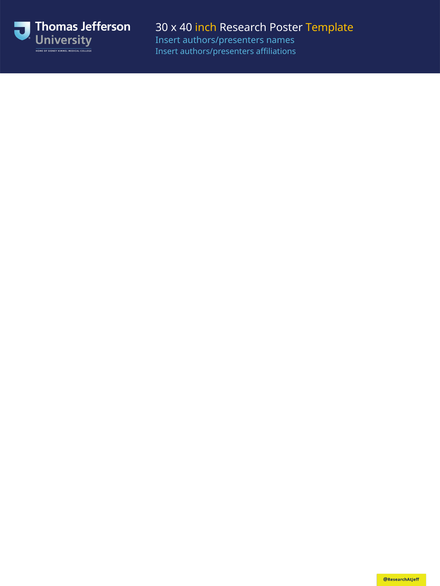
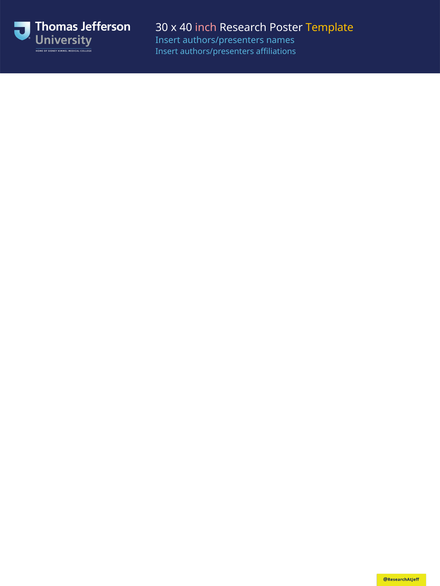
inch colour: yellow -> pink (206, 27)
